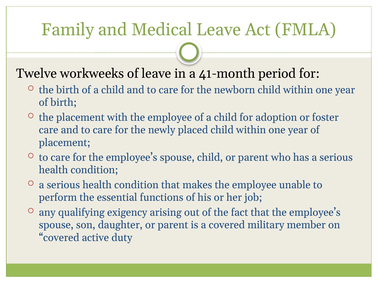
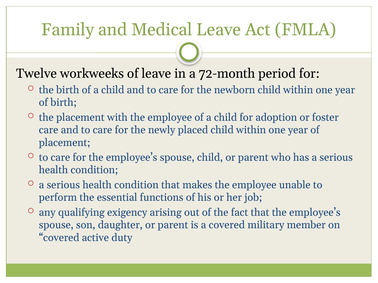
41-month: 41-month -> 72-month (227, 74)
